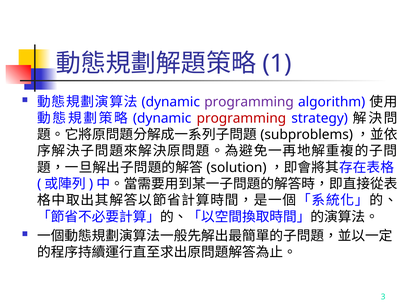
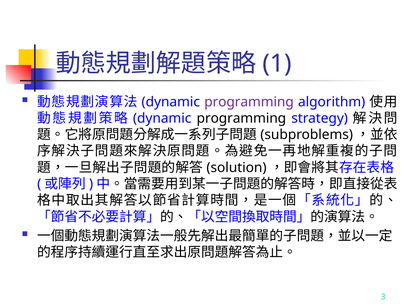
programming colour: red -> black (241, 118)
